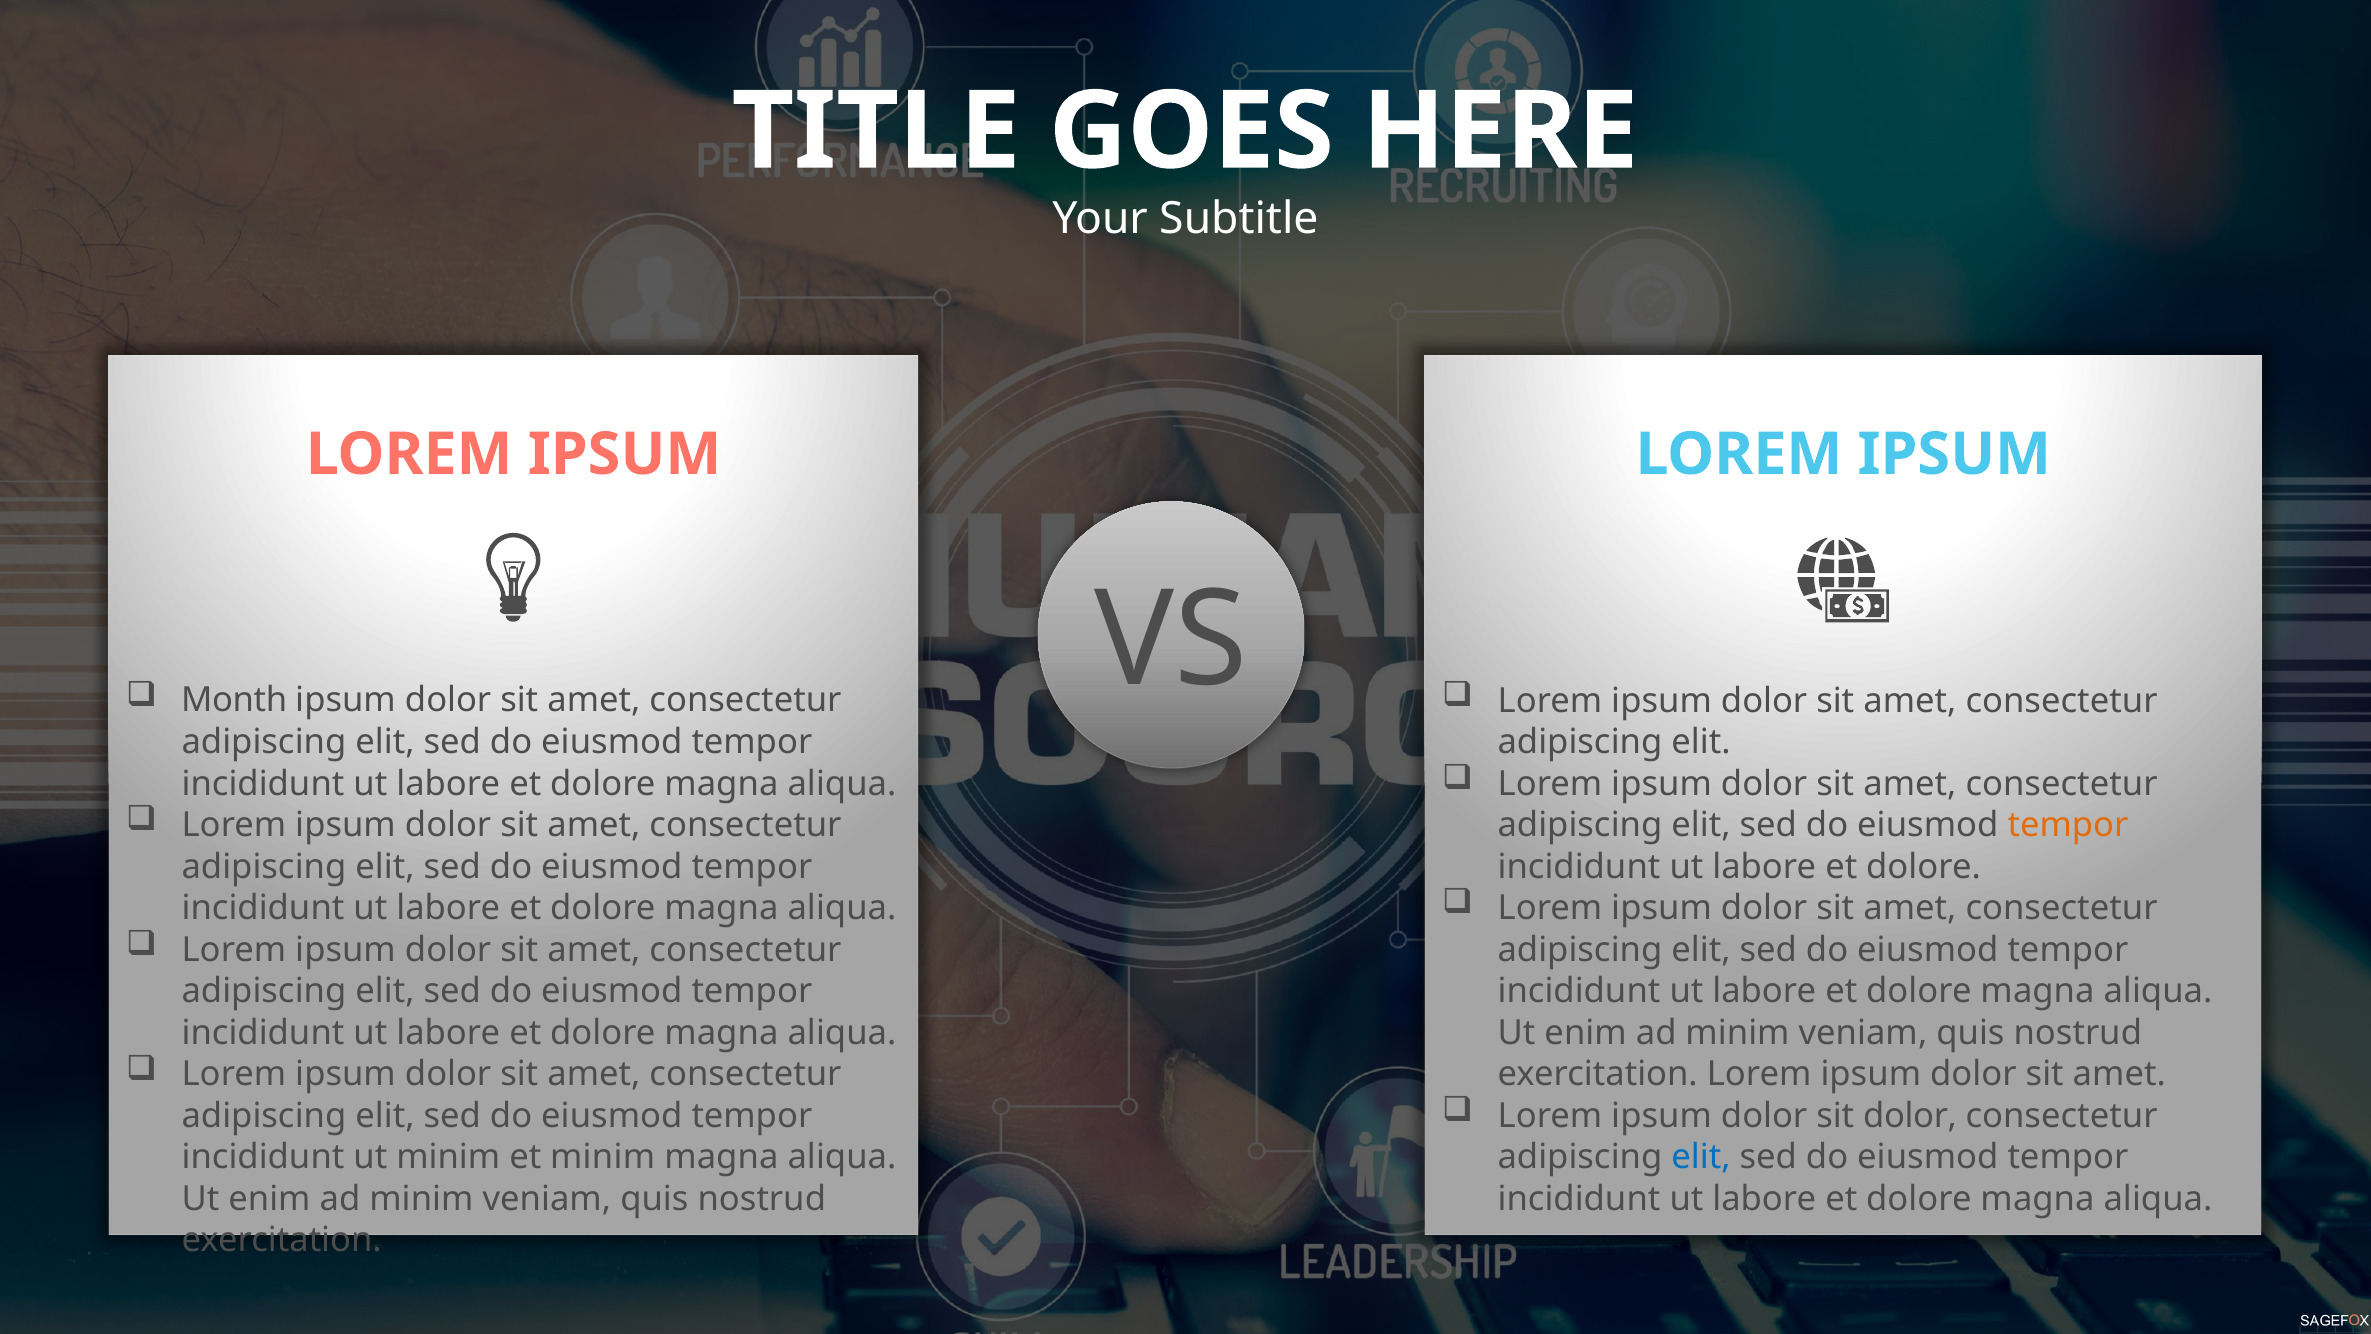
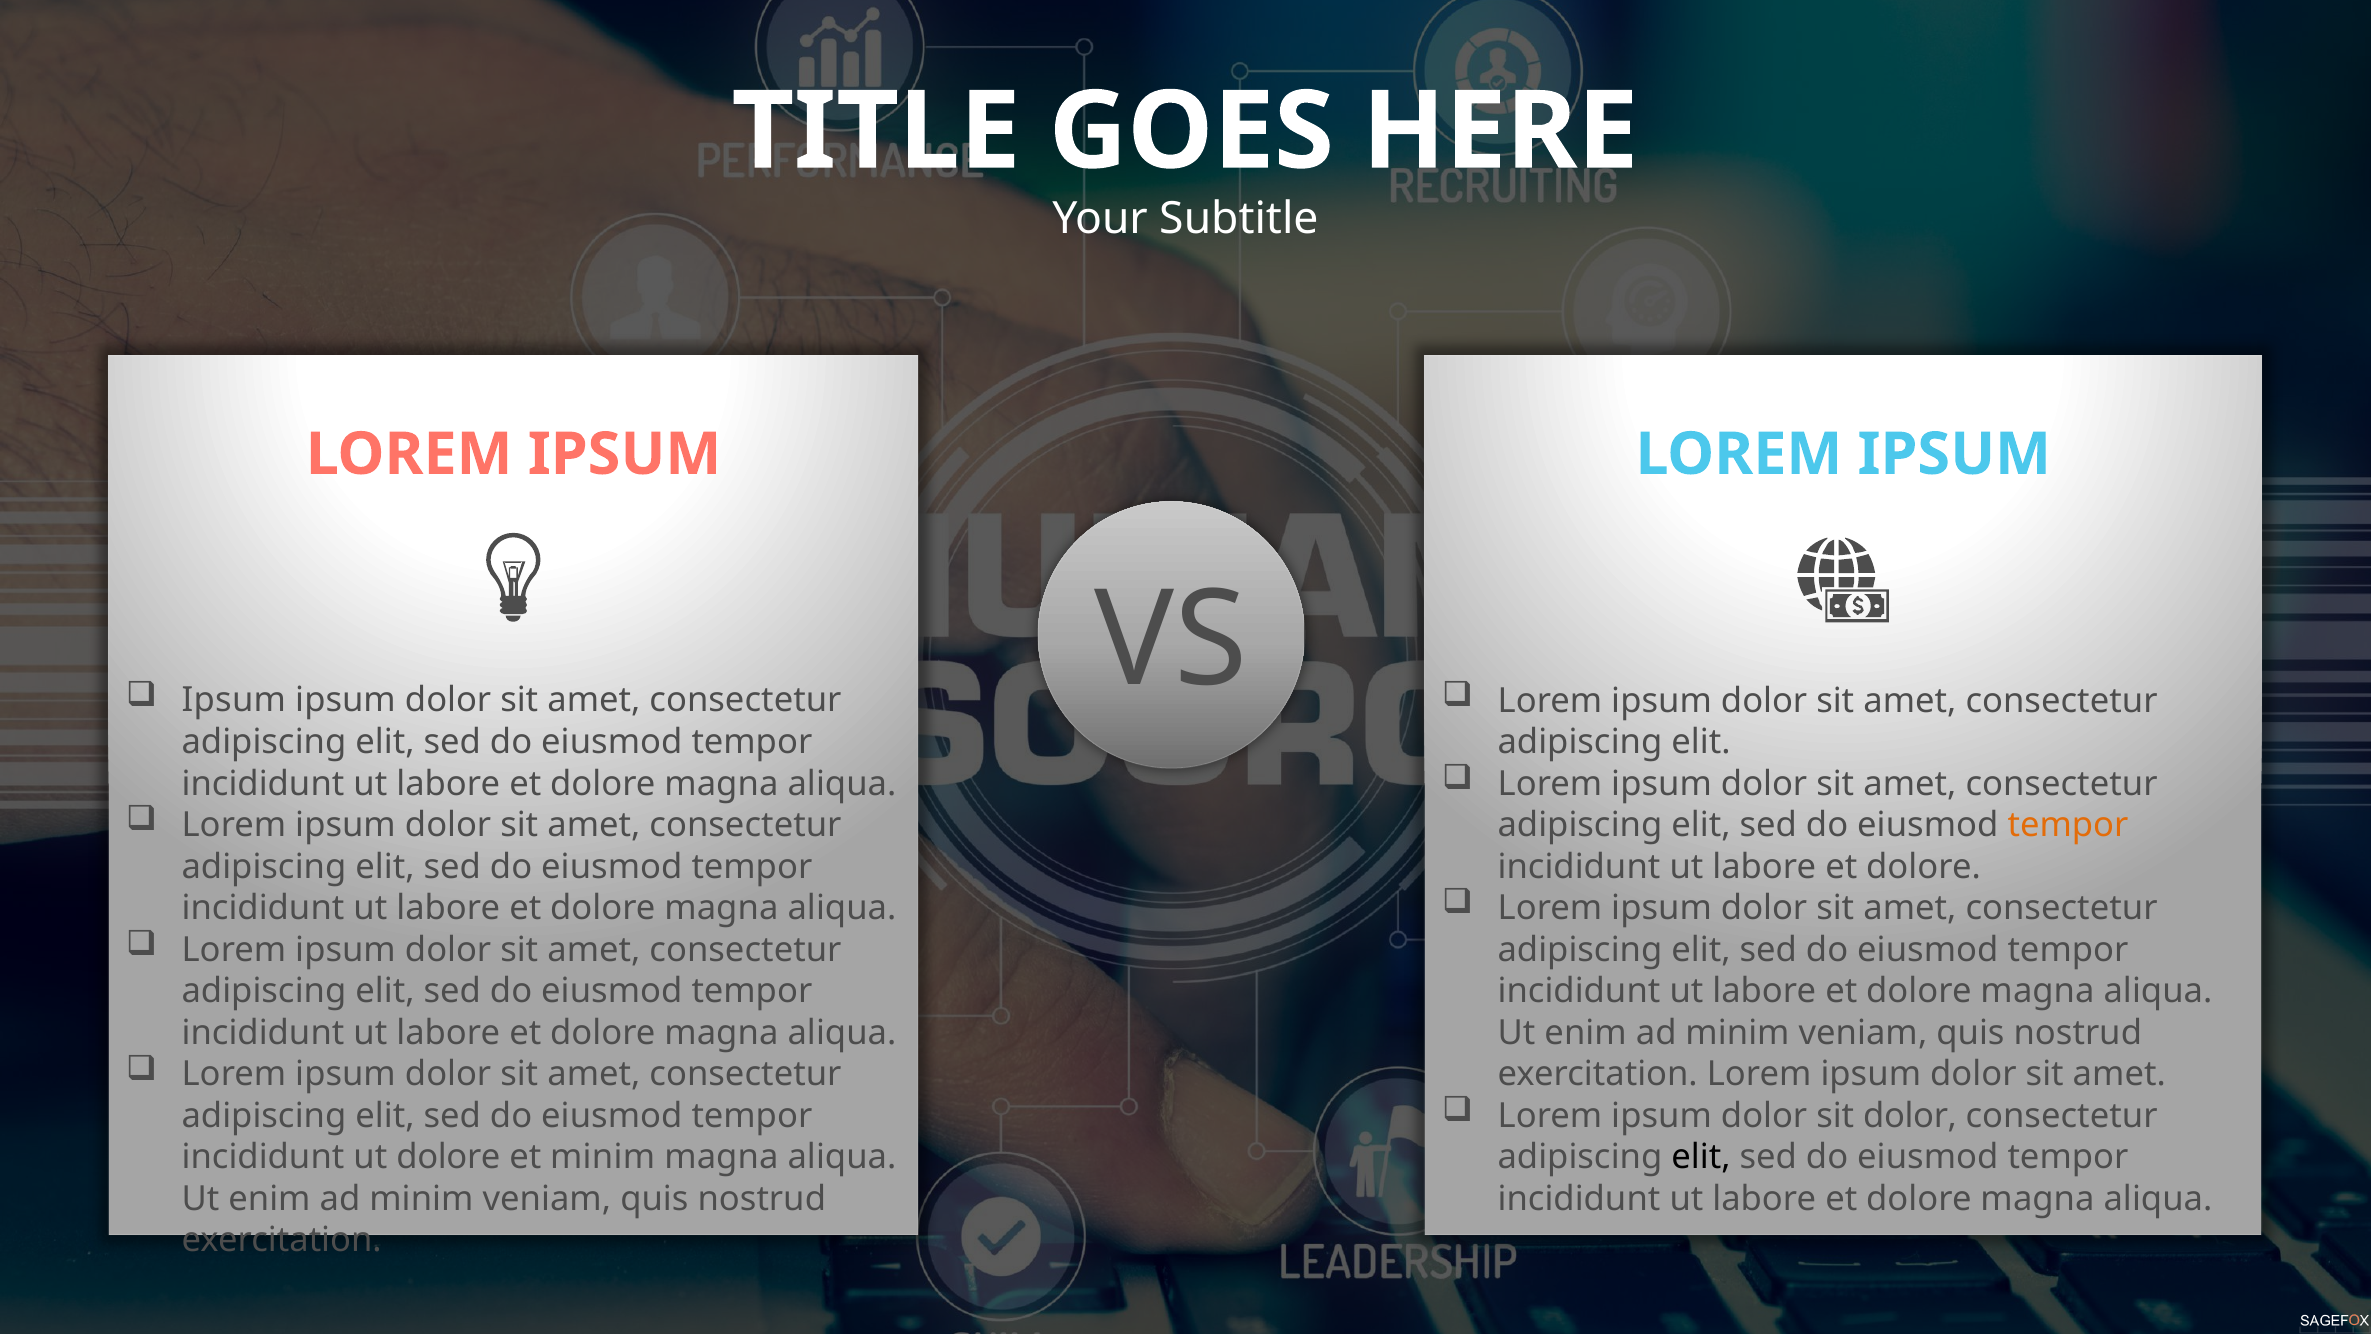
Month: Month -> Ipsum (234, 700)
ut minim: minim -> dolore (448, 1157)
elit colour: blue -> black (1701, 1157)
